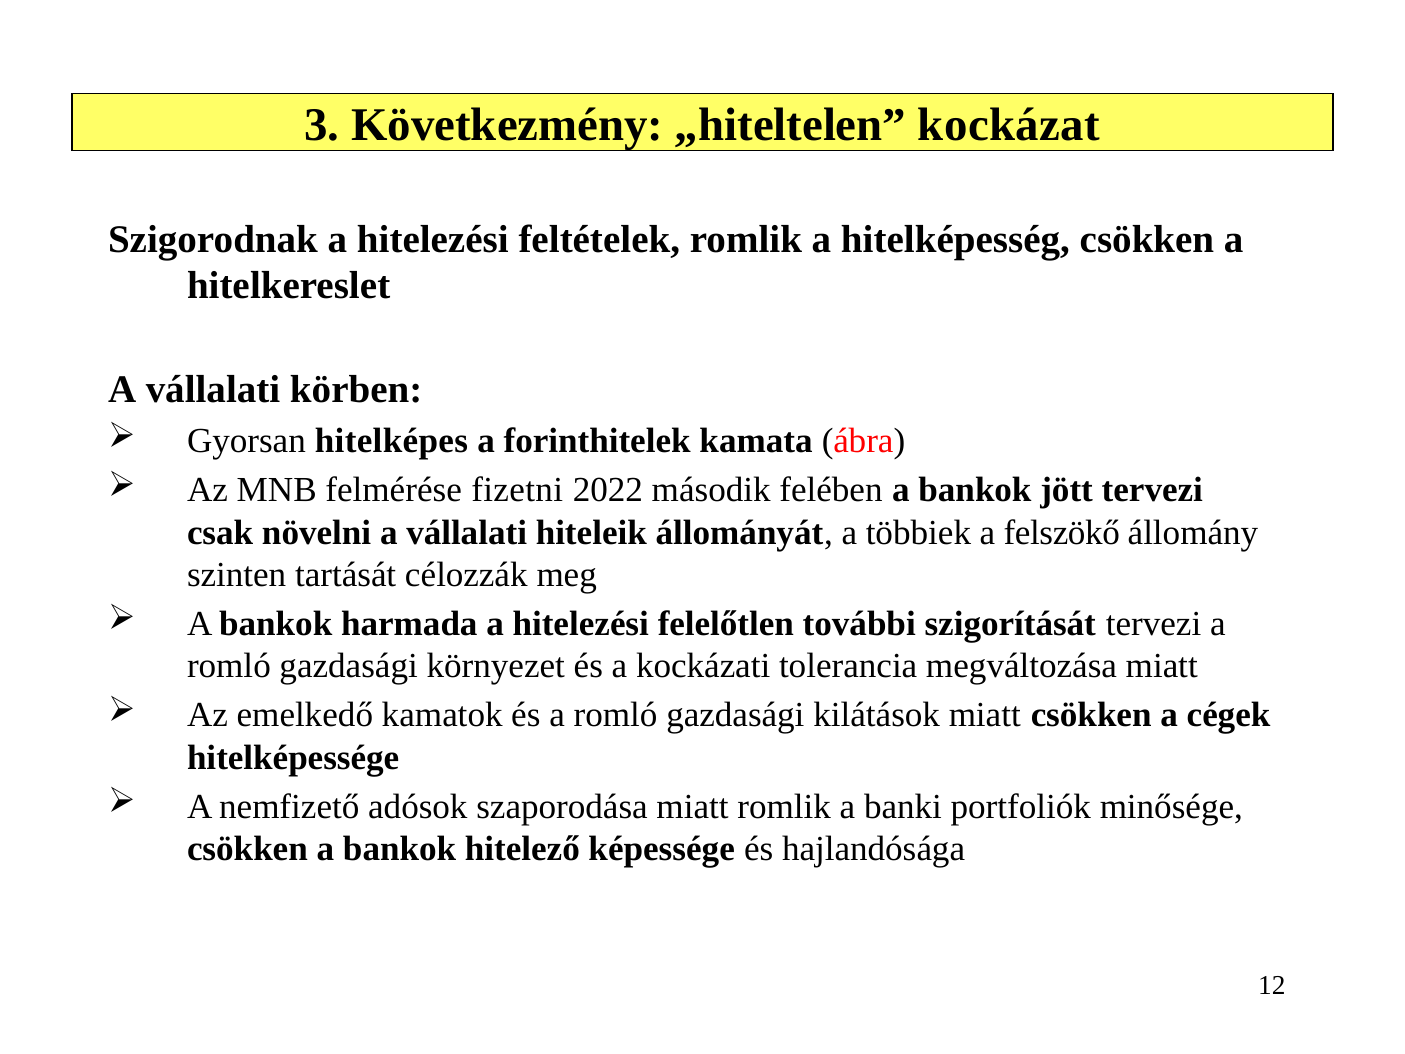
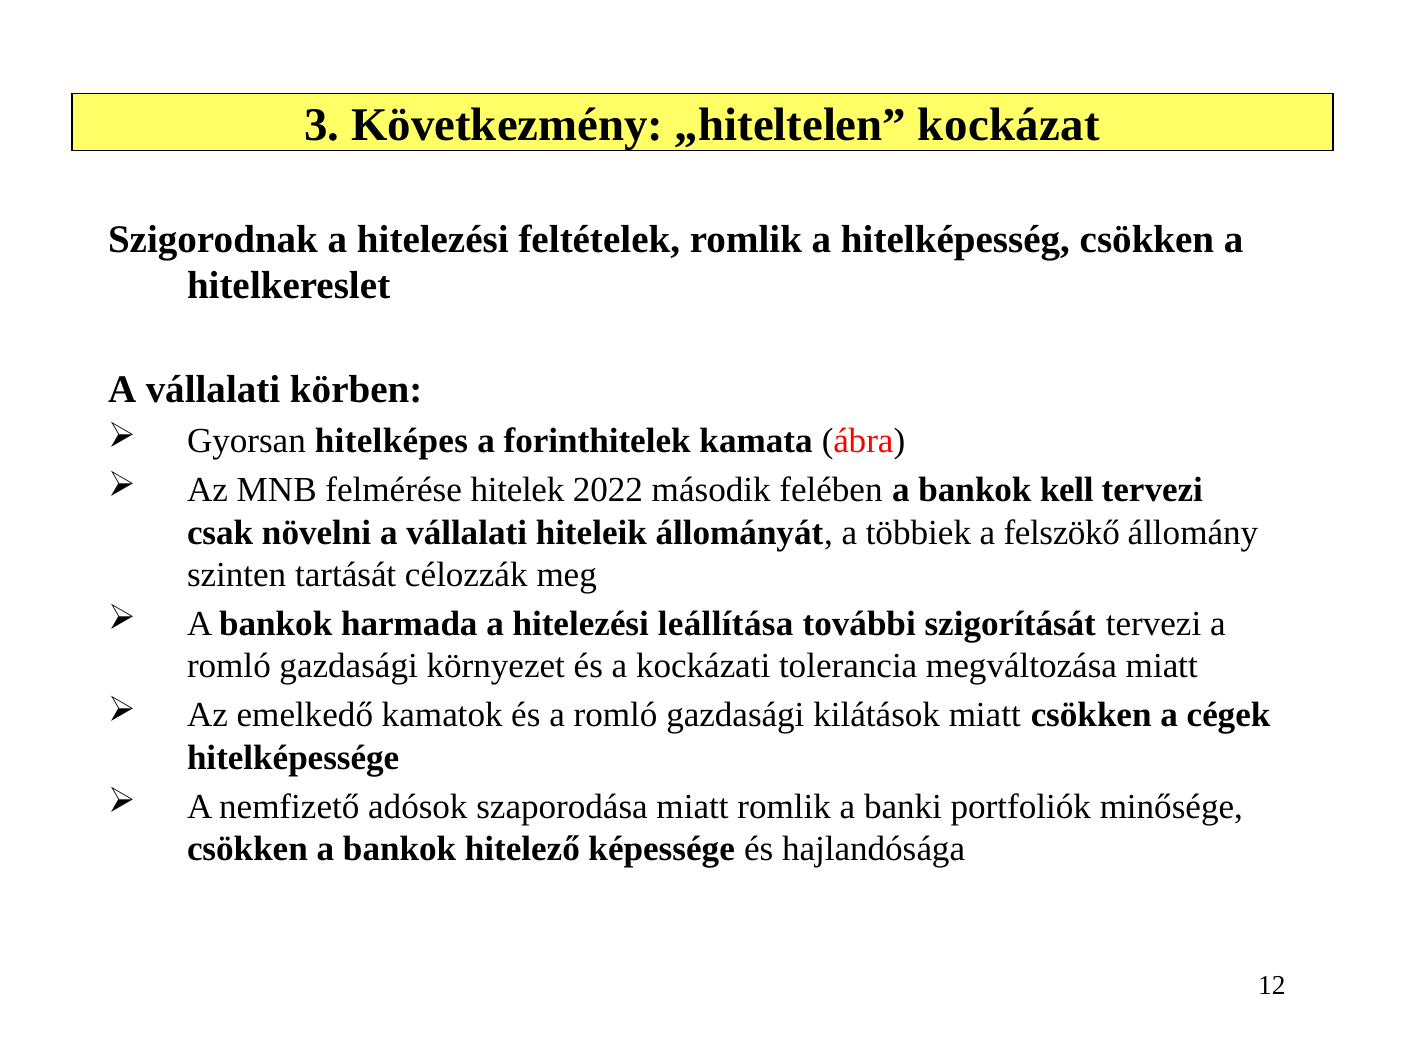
fizetni: fizetni -> hitelek (517, 490)
jött: jött -> kell (1067, 490)
felelőtlen: felelőtlen -> leállítása (726, 624)
